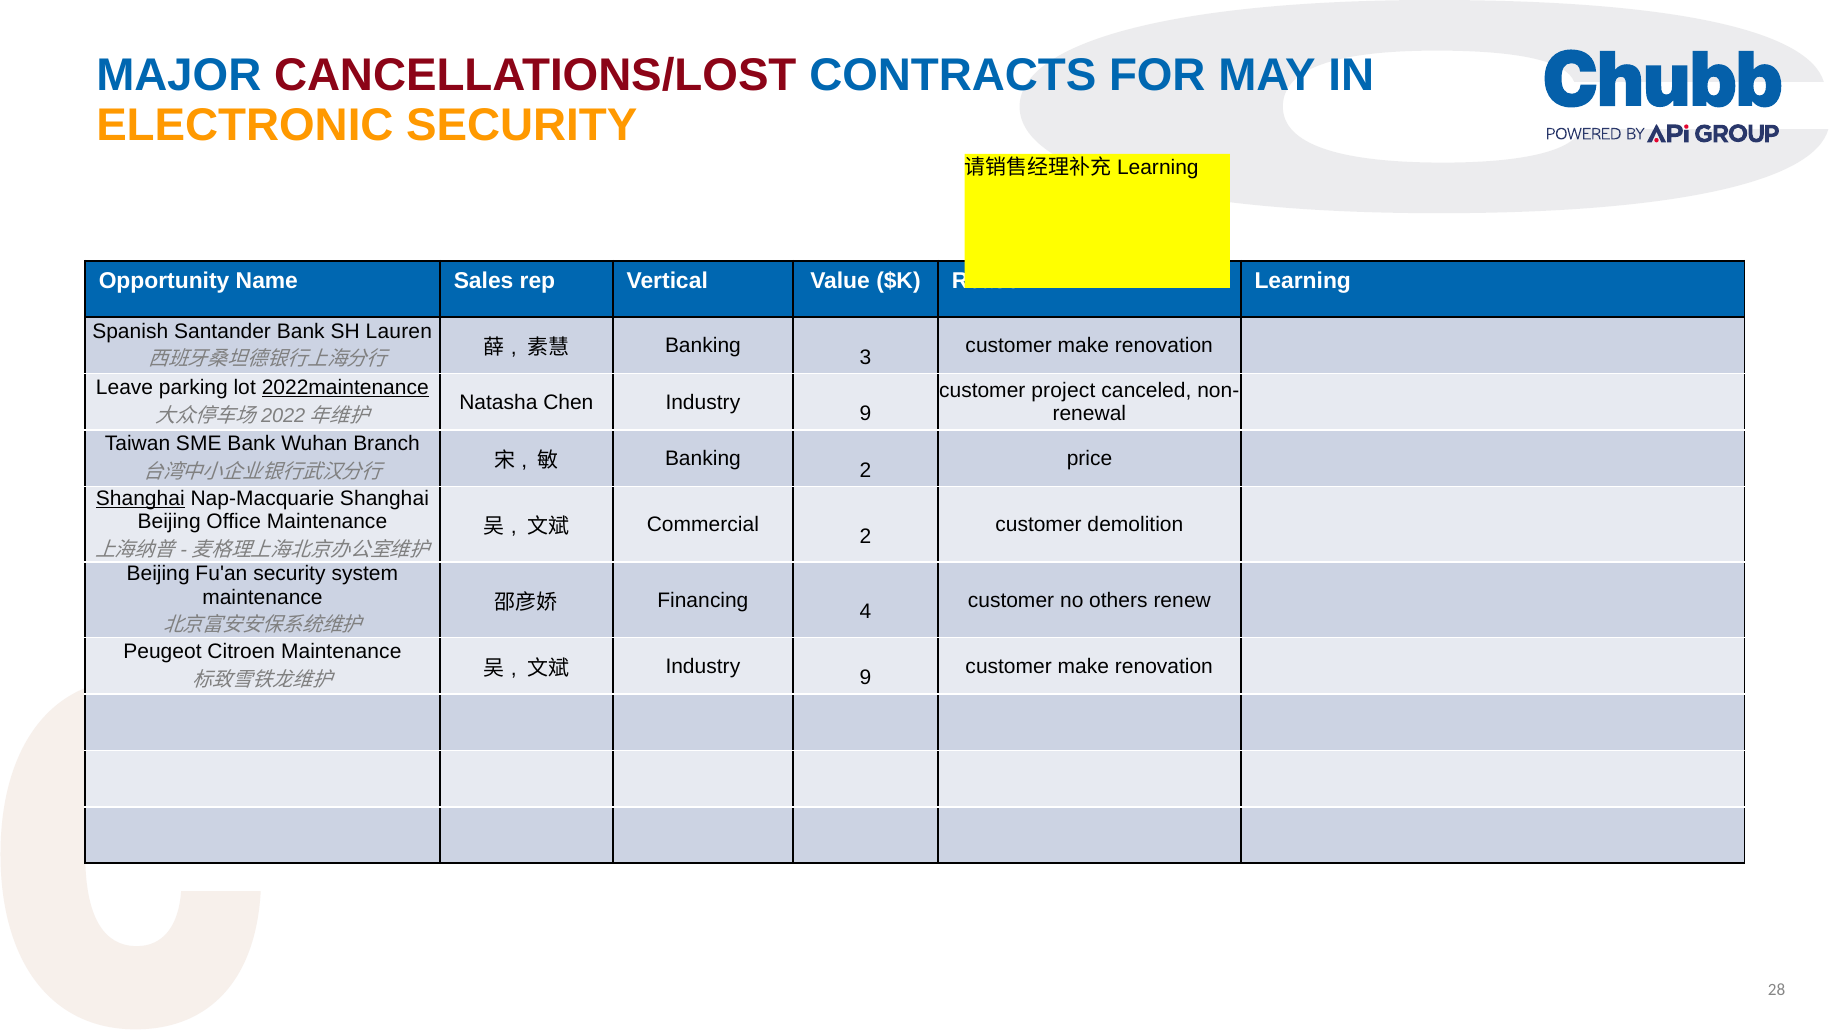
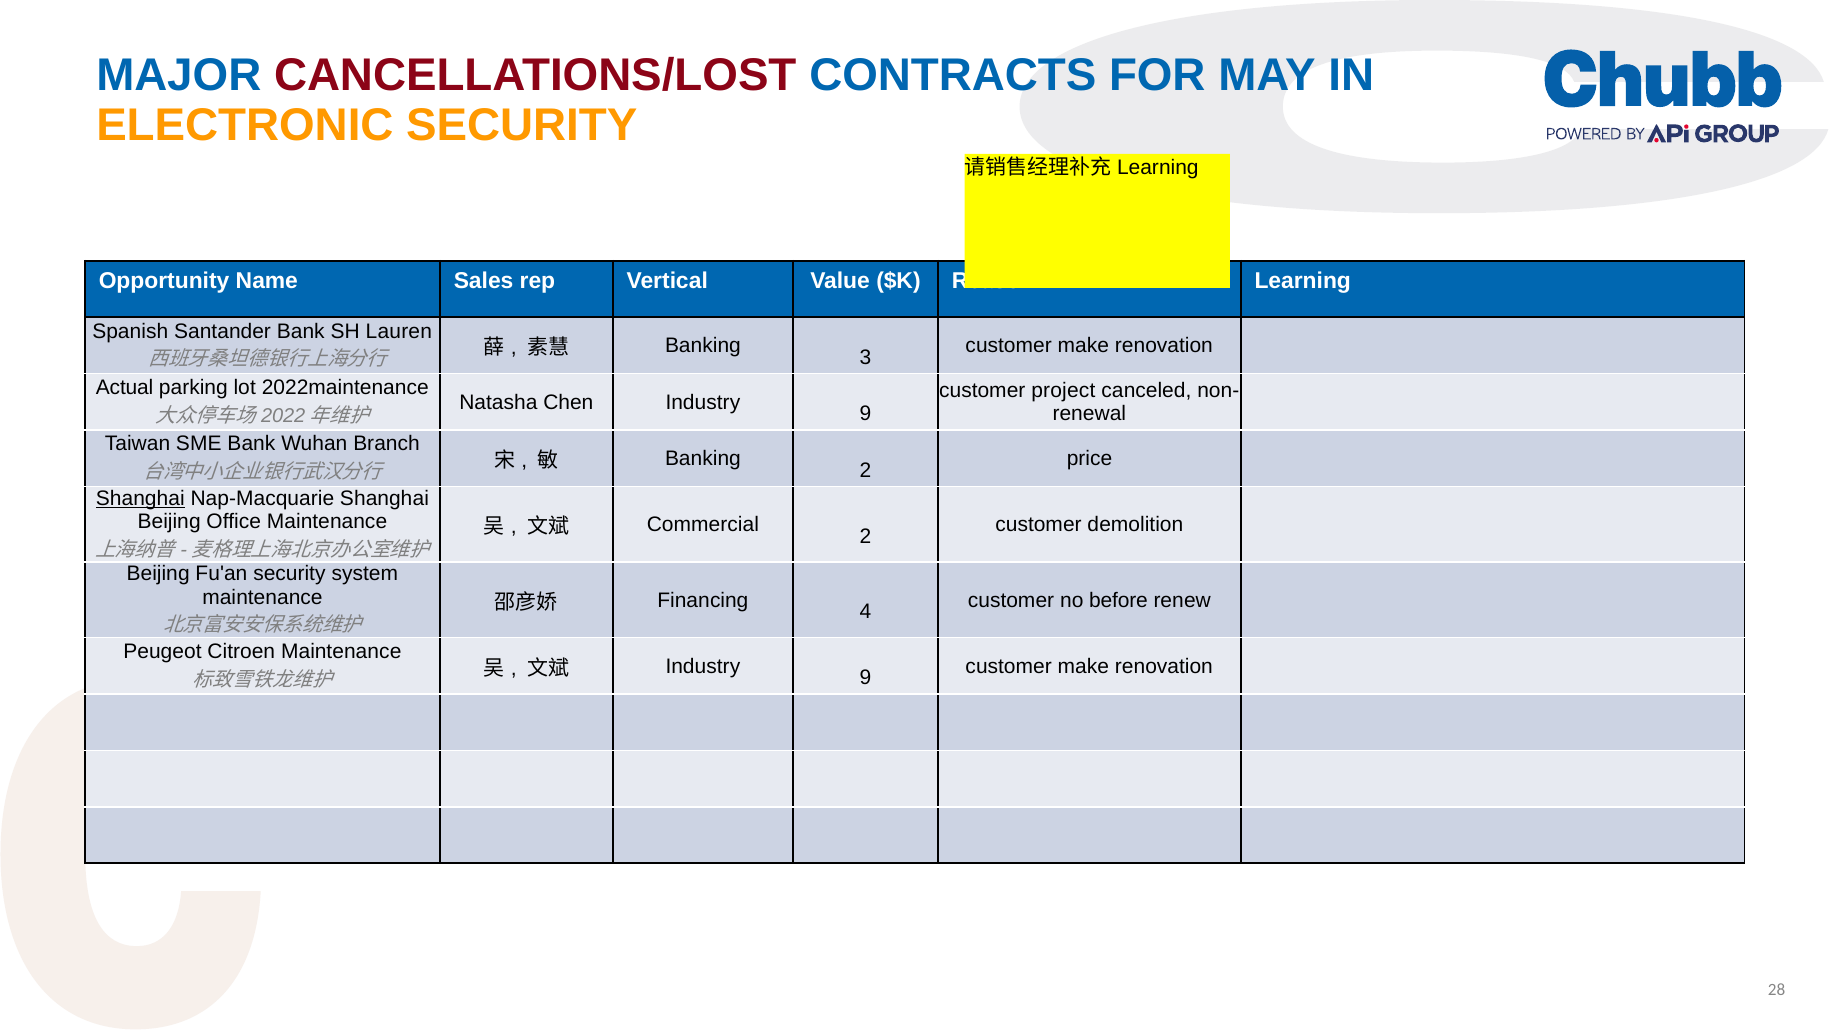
Leave: Leave -> Actual (125, 387)
2022maintenance underline: present -> none (345, 387)
others: others -> before (1119, 600)
